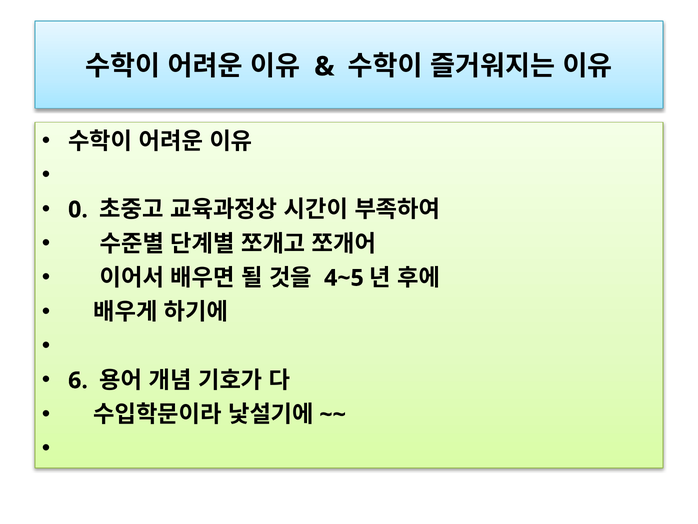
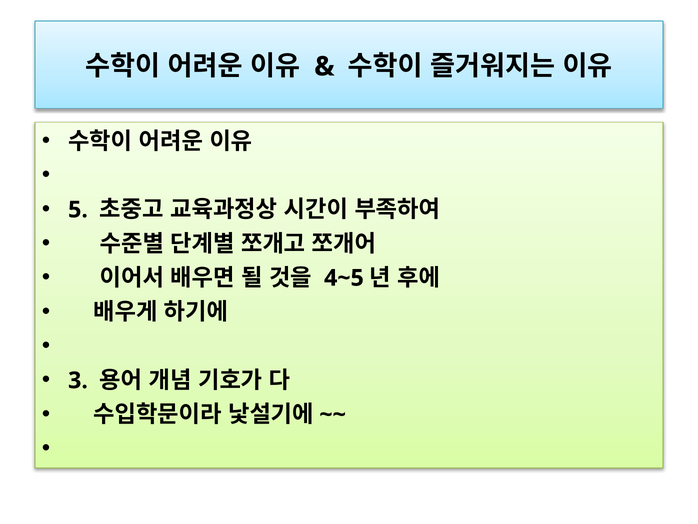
0: 0 -> 5 (78, 209)
6: 6 -> 3 (78, 380)
